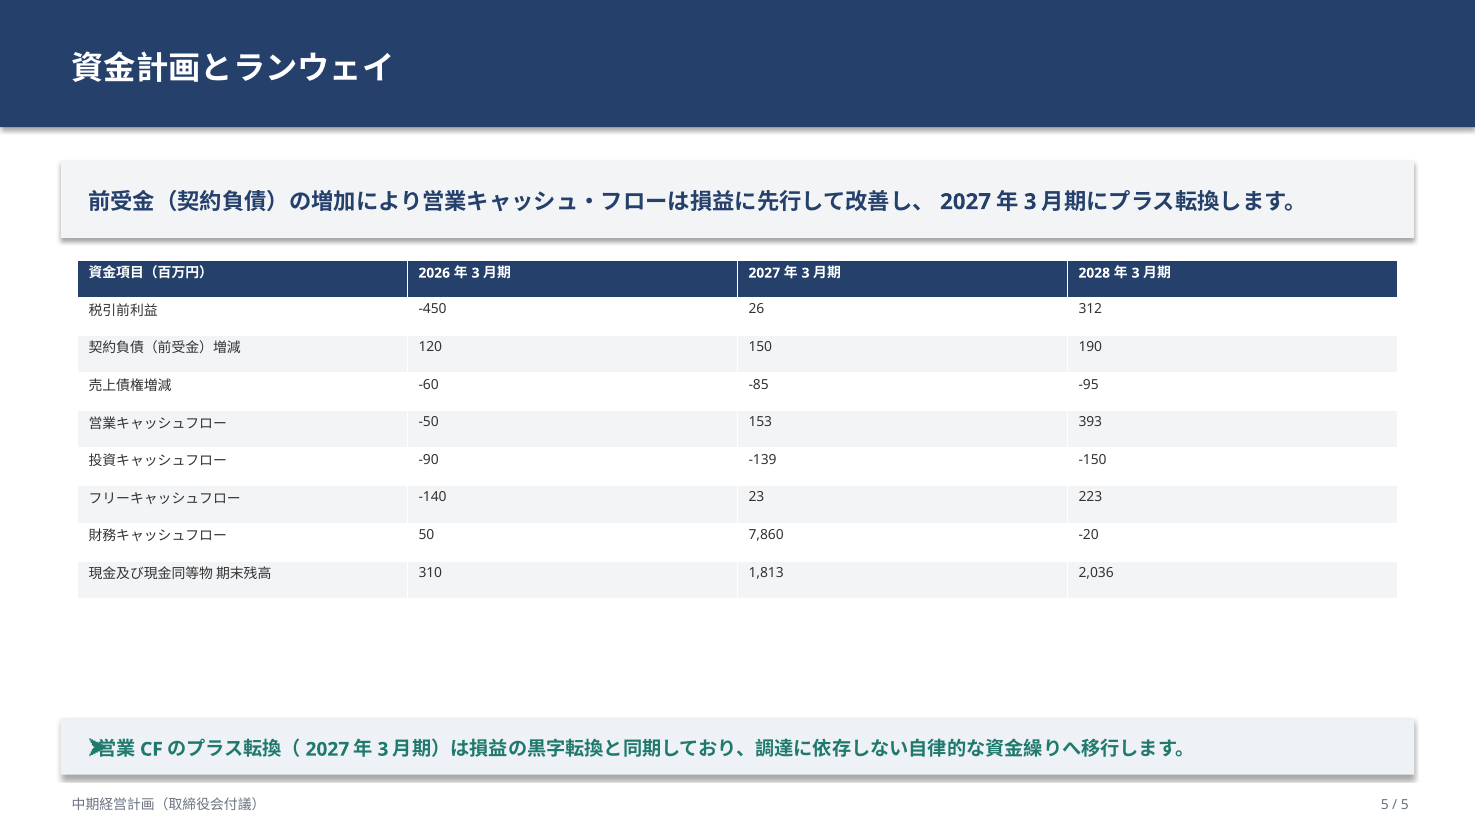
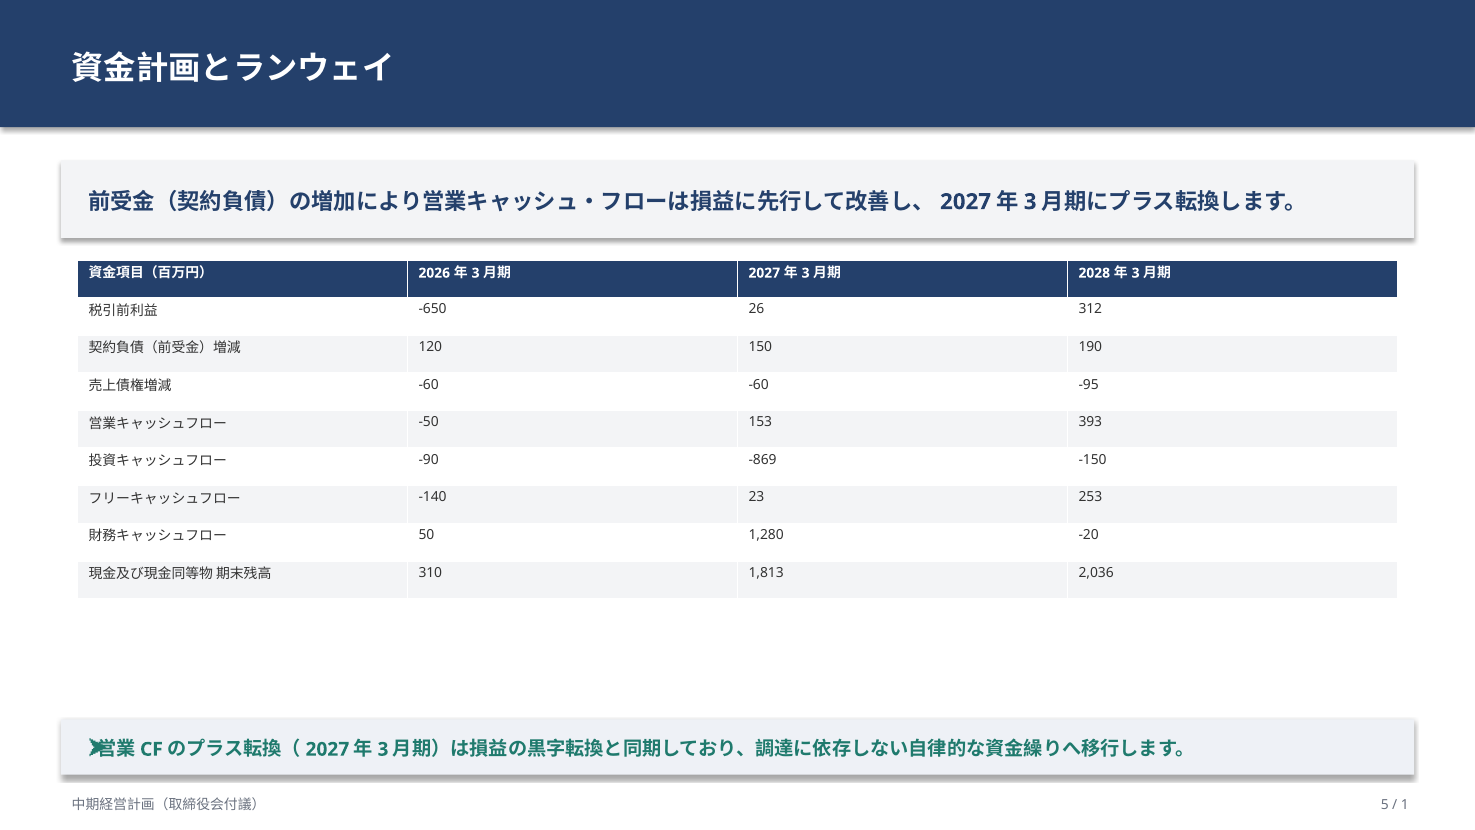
-450: -450 -> -650 (433, 309)
-60 -85: -85 -> -60 (759, 384)
-139: -139 -> -869 (763, 460)
223: 223 -> 253 (1090, 497)
7,860: 7,860 -> 1,280 (766, 535)
5: 5 -> 1 (1405, 805)
